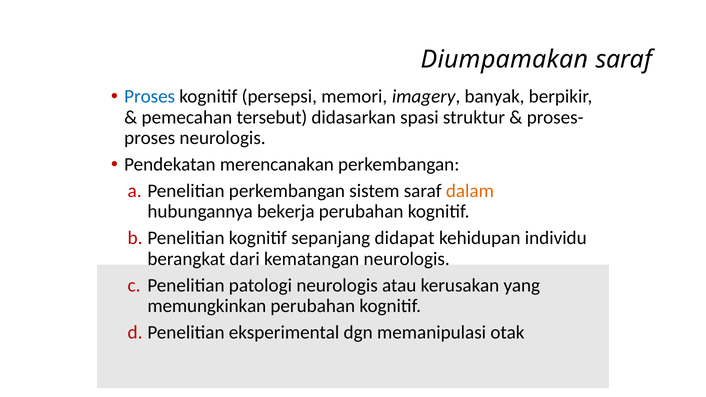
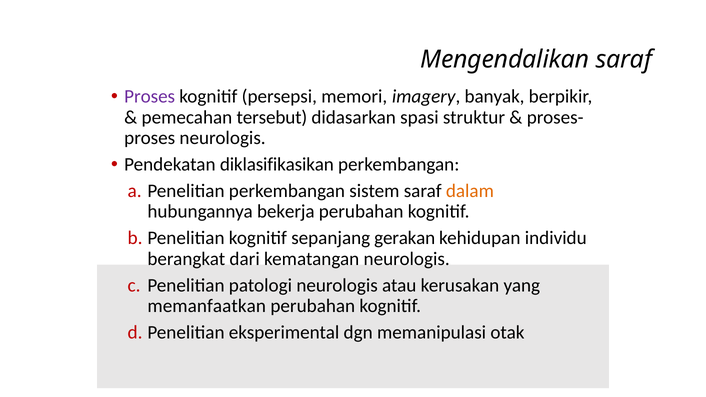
Diumpamakan: Diumpamakan -> Mengendalikan (505, 59)
Proses colour: blue -> purple (150, 97)
merencanakan: merencanakan -> diklasifikasikan (277, 164)
didapat: didapat -> gerakan (405, 238)
memungkinkan: memungkinkan -> memanfaatkan (207, 306)
